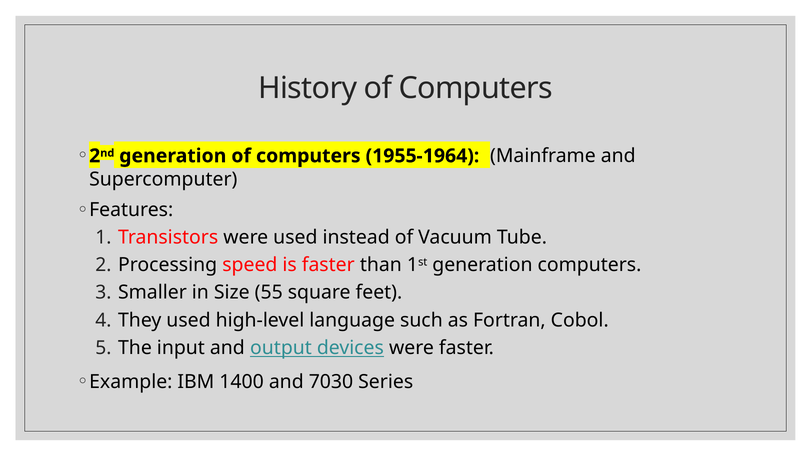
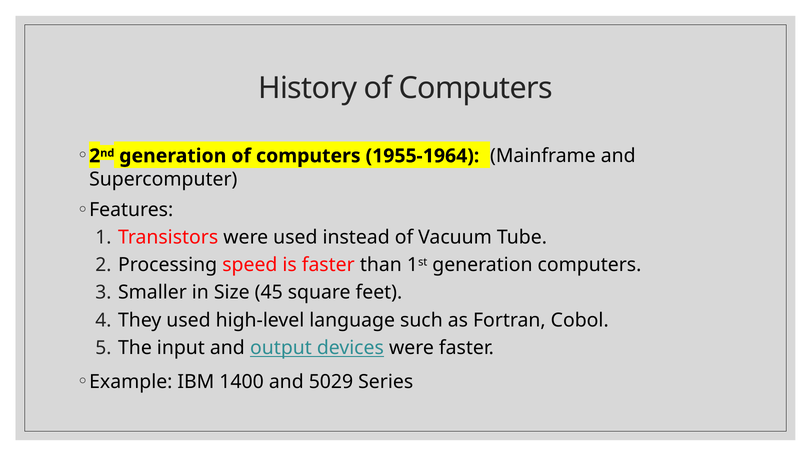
55: 55 -> 45 (269, 293)
7030: 7030 -> 5029 (331, 382)
